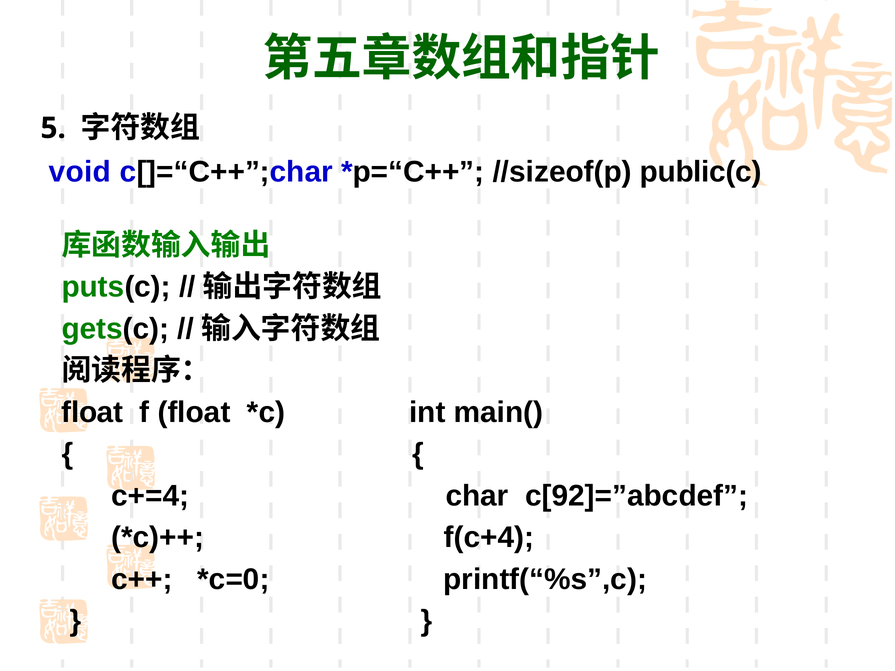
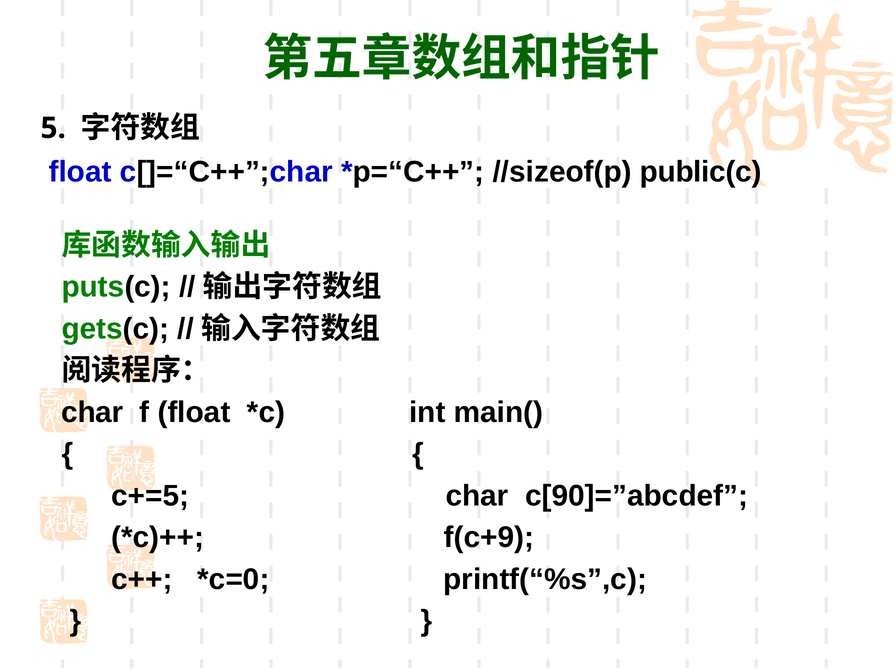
void: void -> float (80, 172)
float: float -> char (92, 412)
c+=4: c+=4 -> c+=5 (150, 496)
c[92]=”abcdef: c[92]=”abcdef -> c[90]=”abcdef (637, 496)
f(c+4: f(c+4 -> f(c+9 (489, 538)
